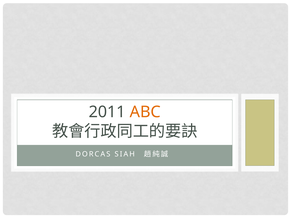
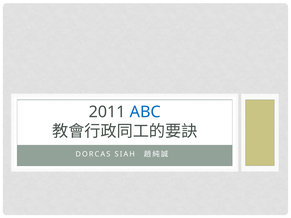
ABC colour: orange -> blue (145, 112)
